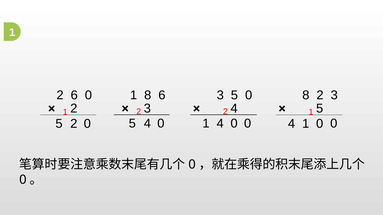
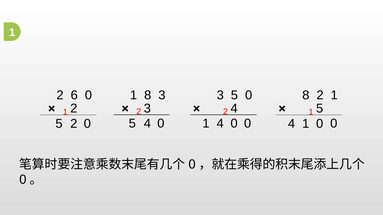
8 6: 6 -> 3 (162, 95)
8 2 3: 3 -> 1 (334, 95)
